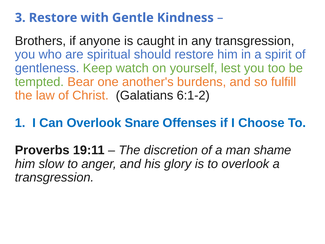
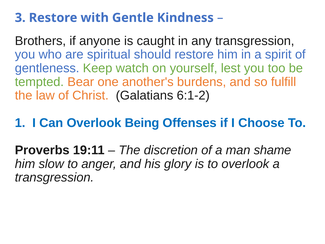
Snare: Snare -> Being (142, 123)
